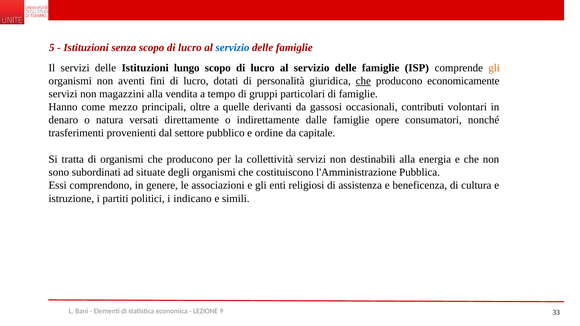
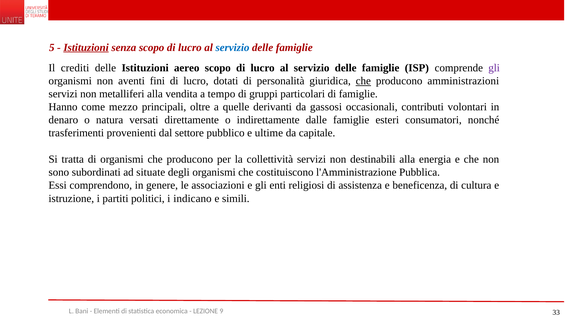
Istituzioni underline: none -> present (86, 47)
Il servizi: servizi -> crediti (75, 68)
lungo: lungo -> aereo (187, 68)
gli colour: orange -> purple (494, 68)
economicamente: economicamente -> amministrazioni (463, 81)
magazzini: magazzini -> metalliferi (122, 94)
opere: opere -> esteri (387, 120)
ordine: ordine -> ultime (269, 133)
